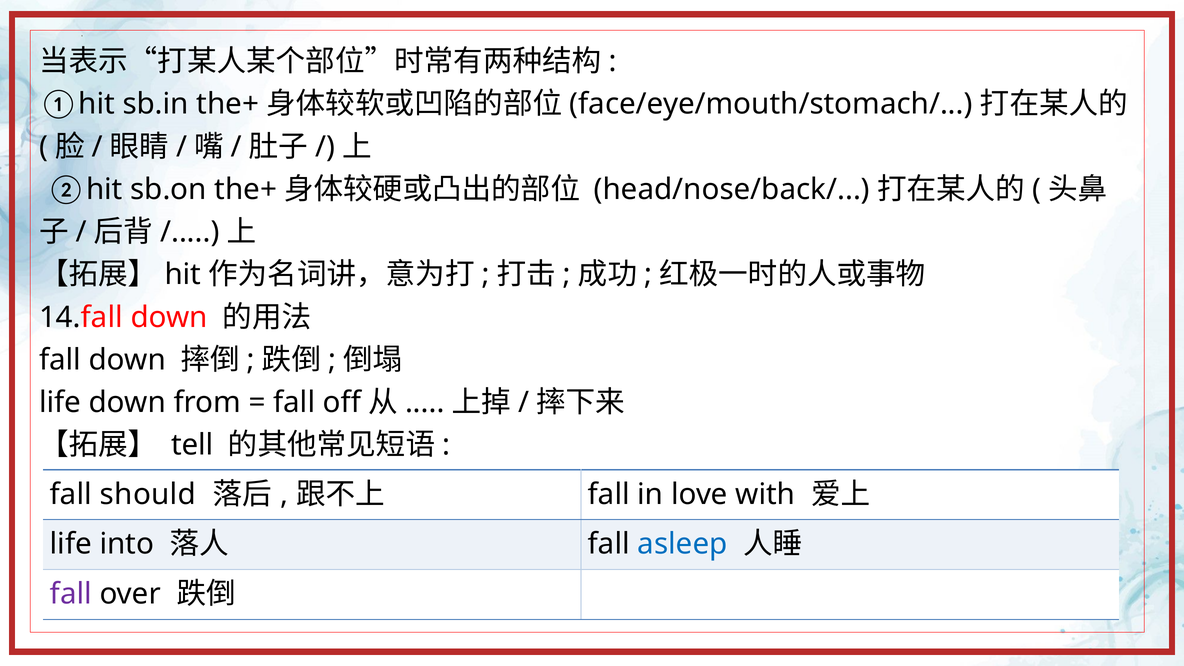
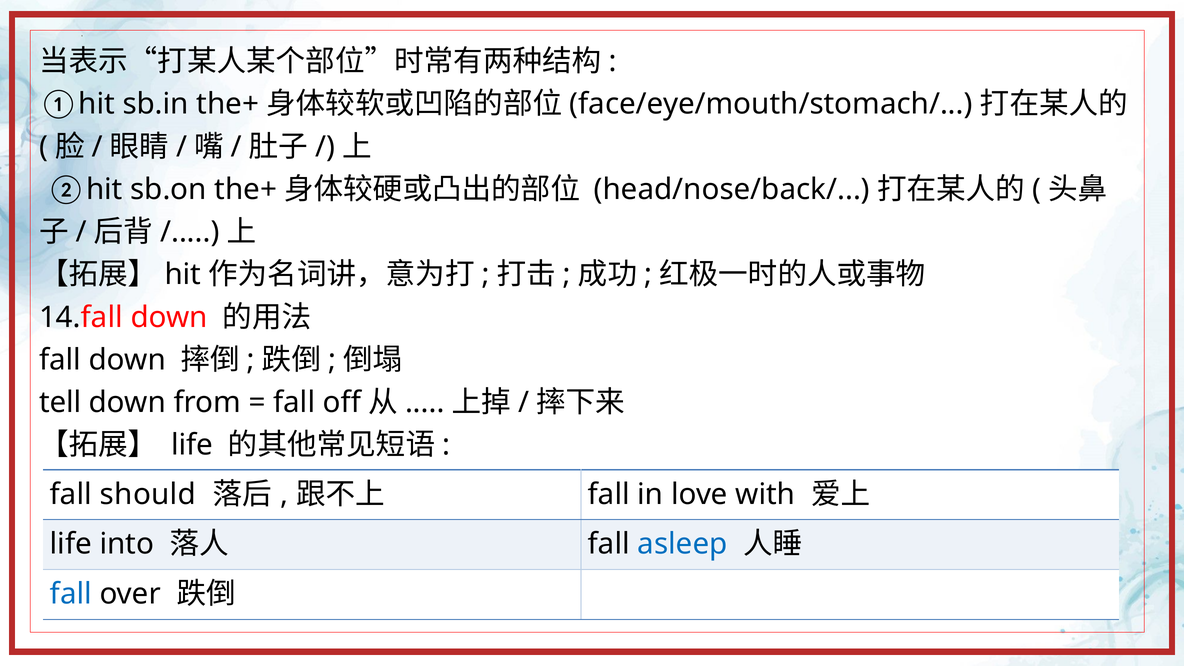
life: life -> tell (60, 402)
tell: tell -> life (192, 445)
fall colour: purple -> blue (71, 594)
